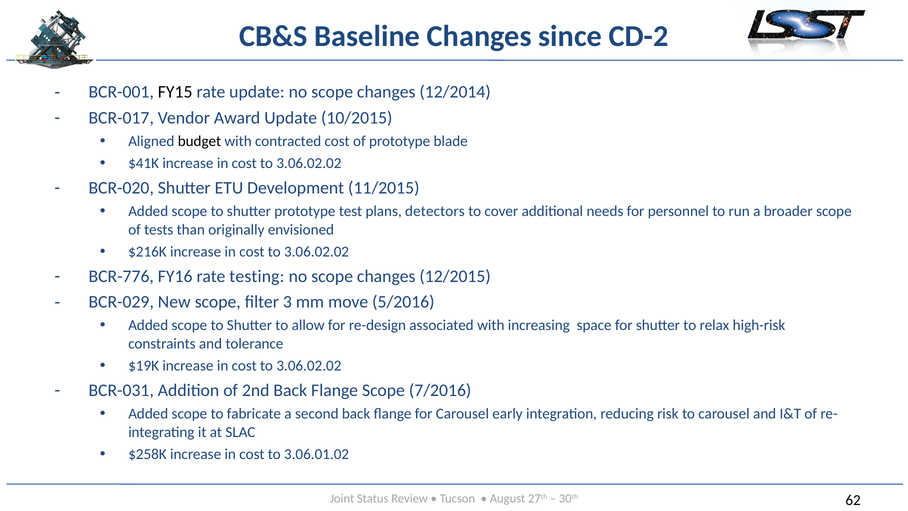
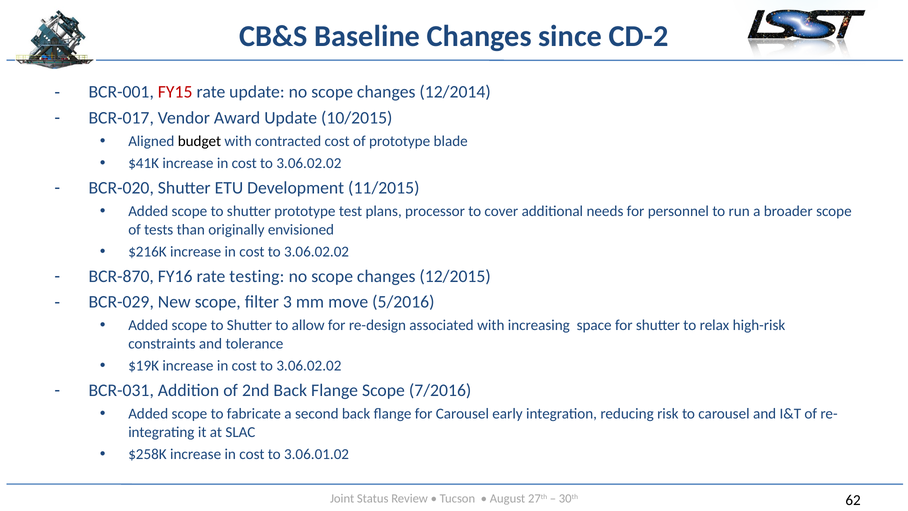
FY15 colour: black -> red (175, 92)
detectors: detectors -> processor (435, 211)
BCR-776: BCR-776 -> BCR-870 (121, 276)
